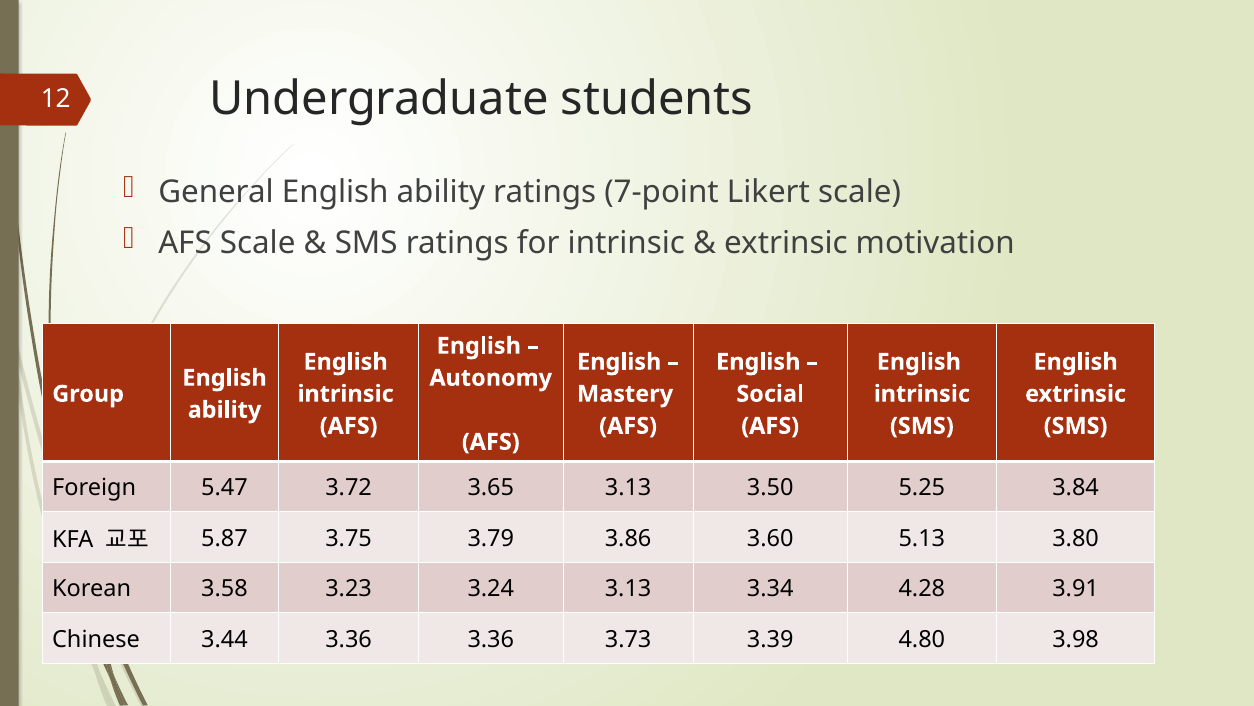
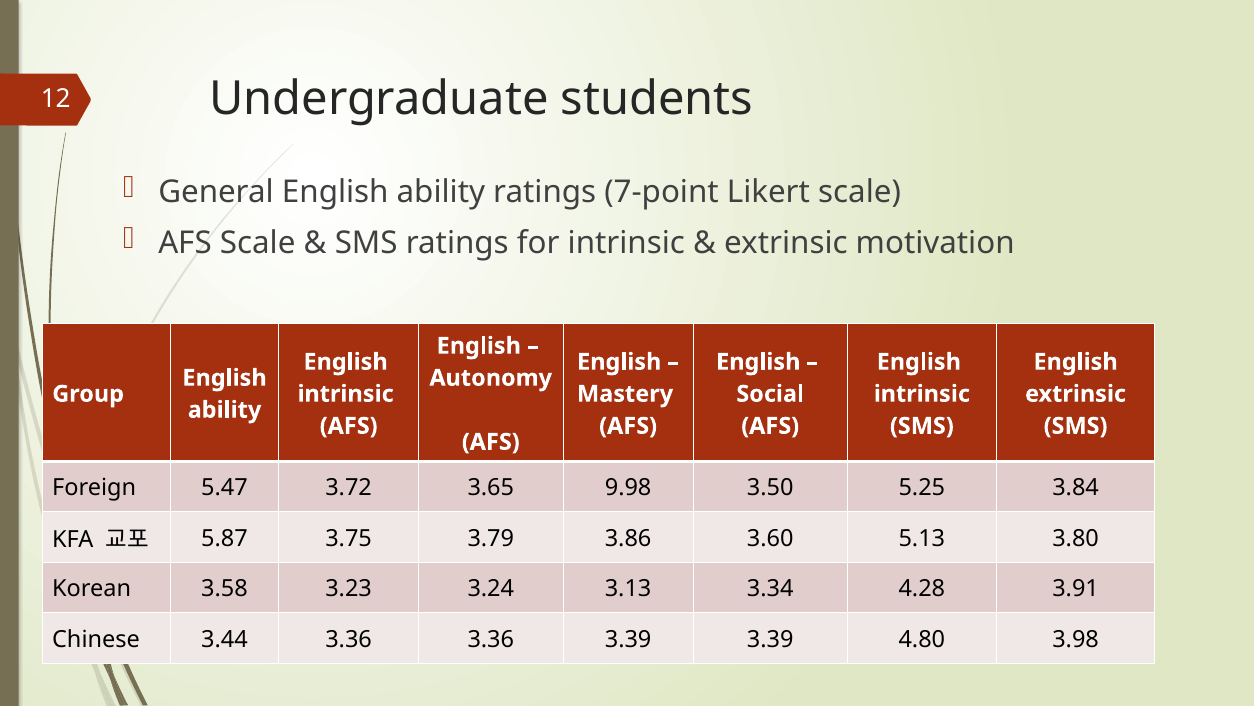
3.65 3.13: 3.13 -> 9.98 (628, 488)
3.36 3.73: 3.73 -> 3.39 (628, 639)
